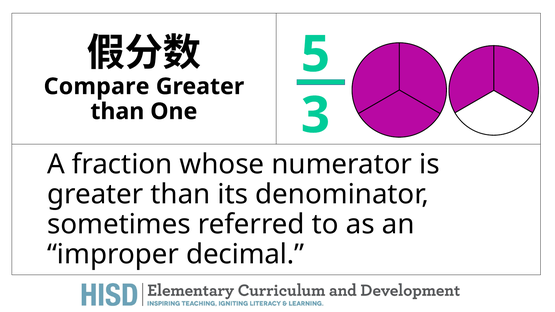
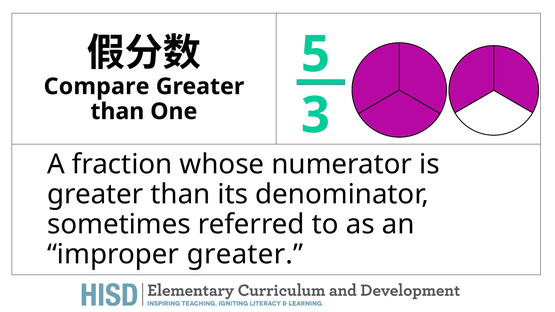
improper decimal: decimal -> greater (245, 254)
